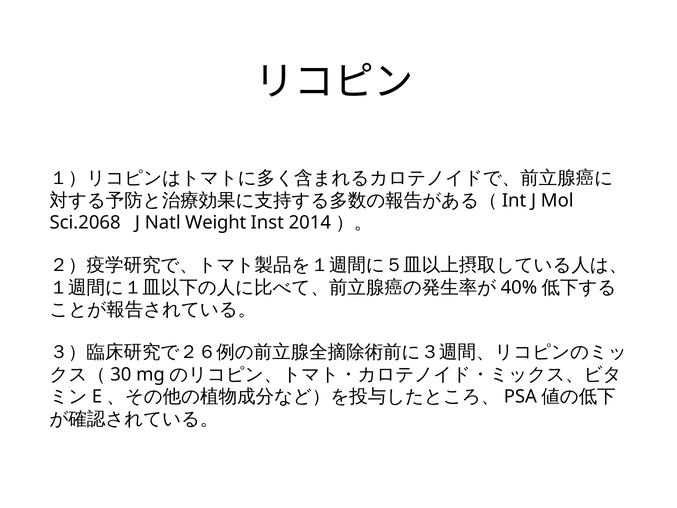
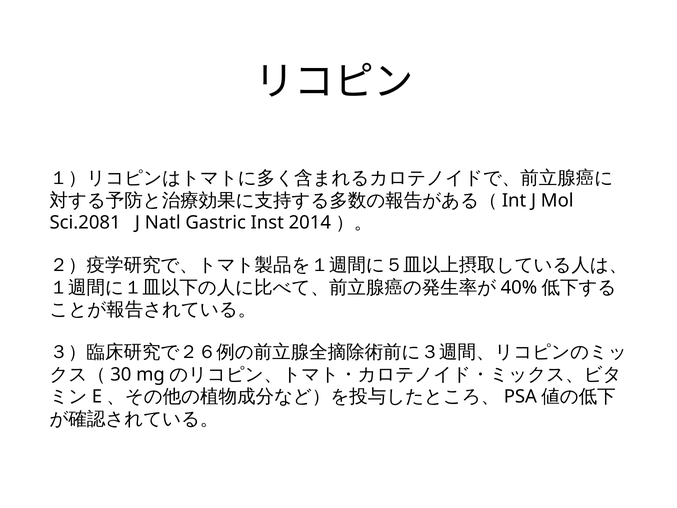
Sci.2068: Sci.2068 -> Sci.2081 (85, 222)
Weight: Weight -> Gastric (216, 222)
